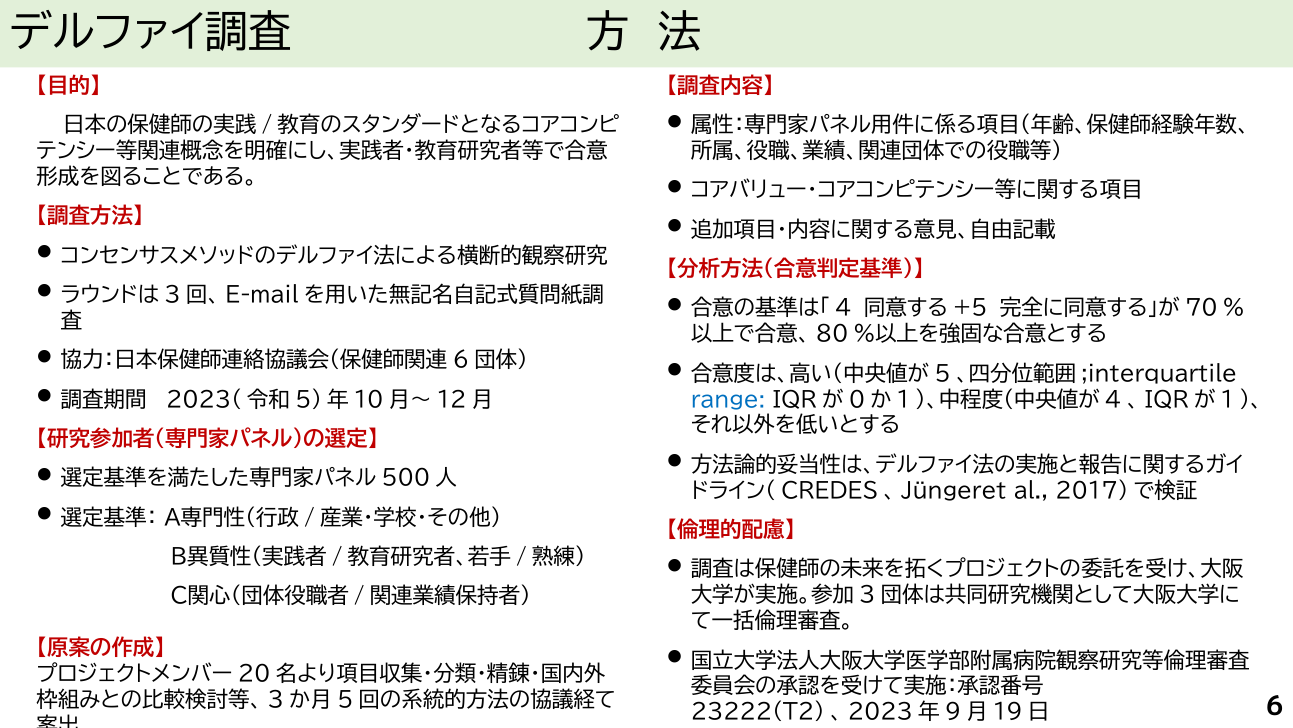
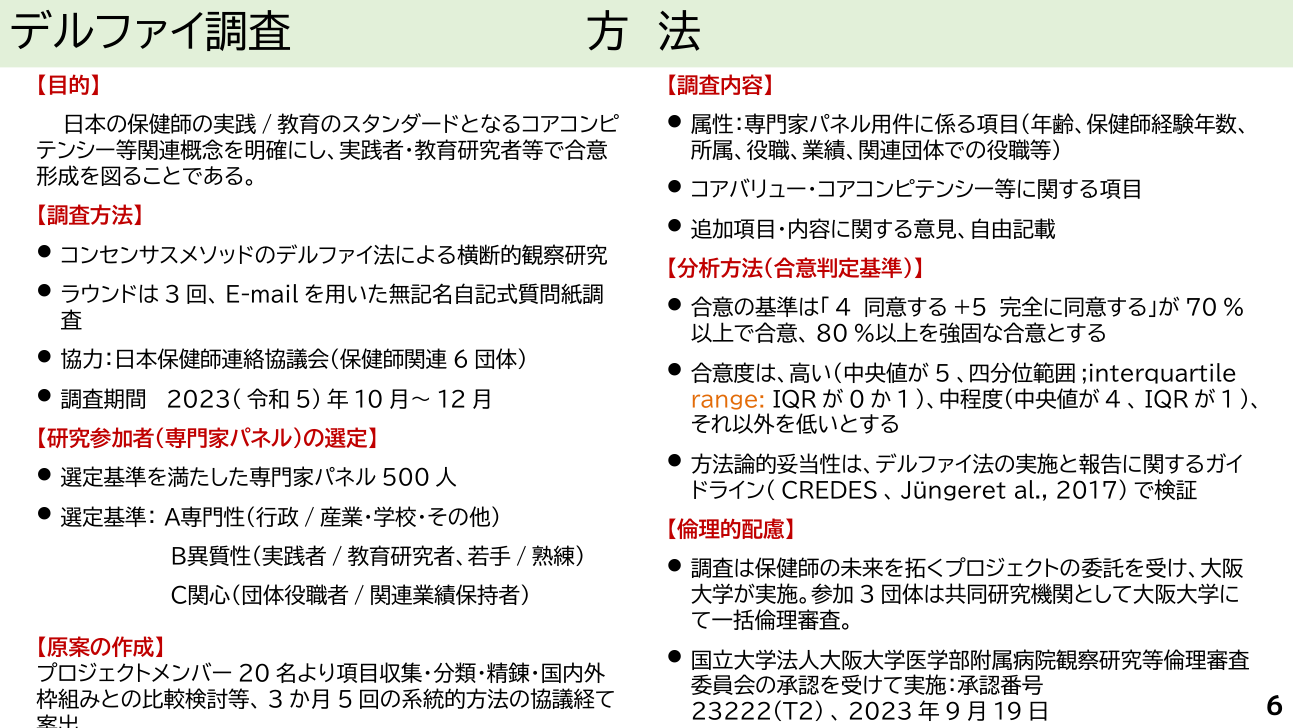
range colour: blue -> orange (728, 400)
